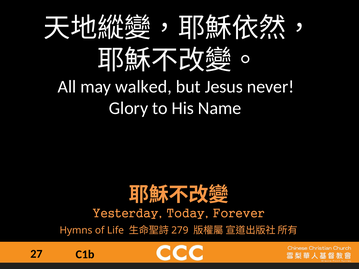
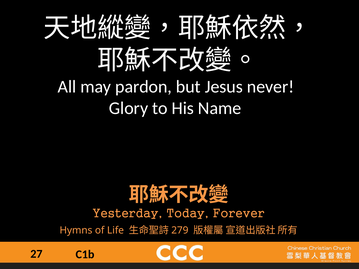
walked: walked -> pardon (144, 87)
